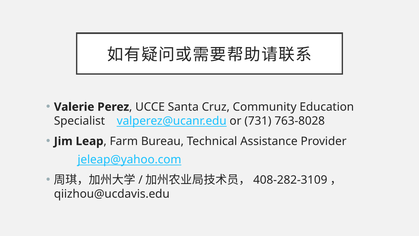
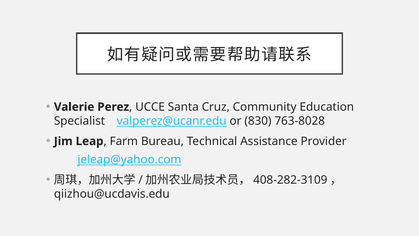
731: 731 -> 830 (258, 121)
